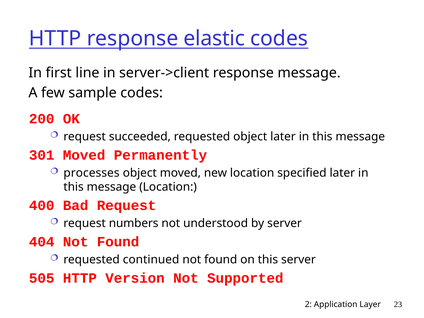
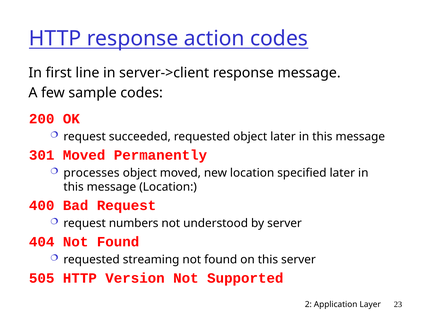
elastic: elastic -> action (214, 39)
continued: continued -> streaming (151, 260)
